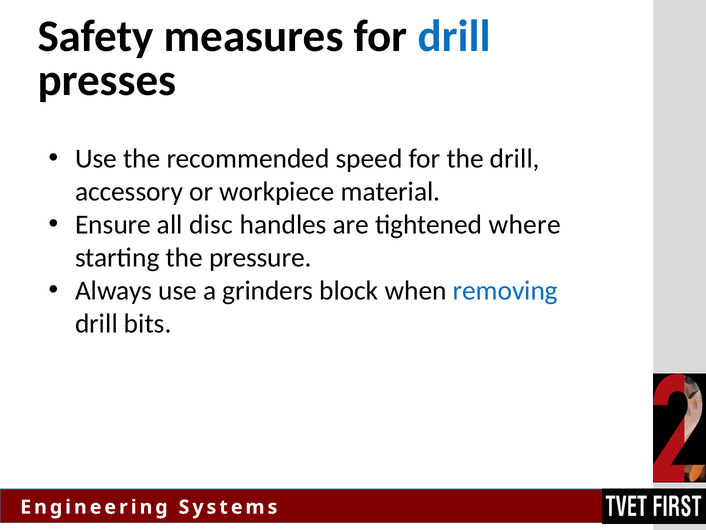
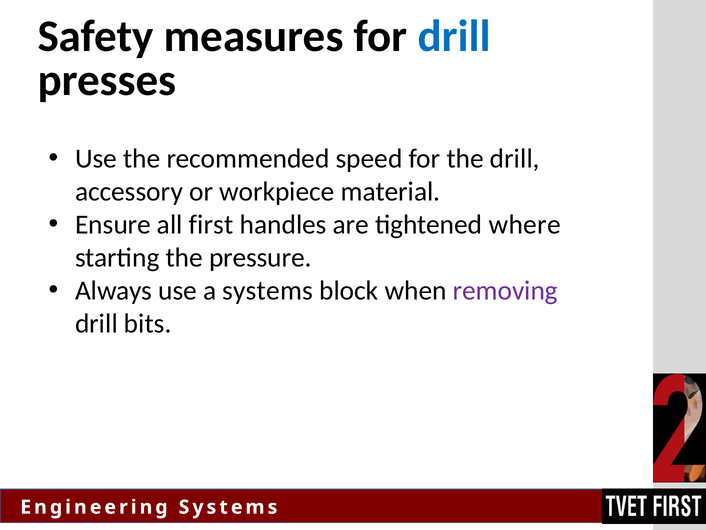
disc: disc -> first (211, 225)
a grinders: grinders -> systems (268, 291)
removing colour: blue -> purple (505, 291)
